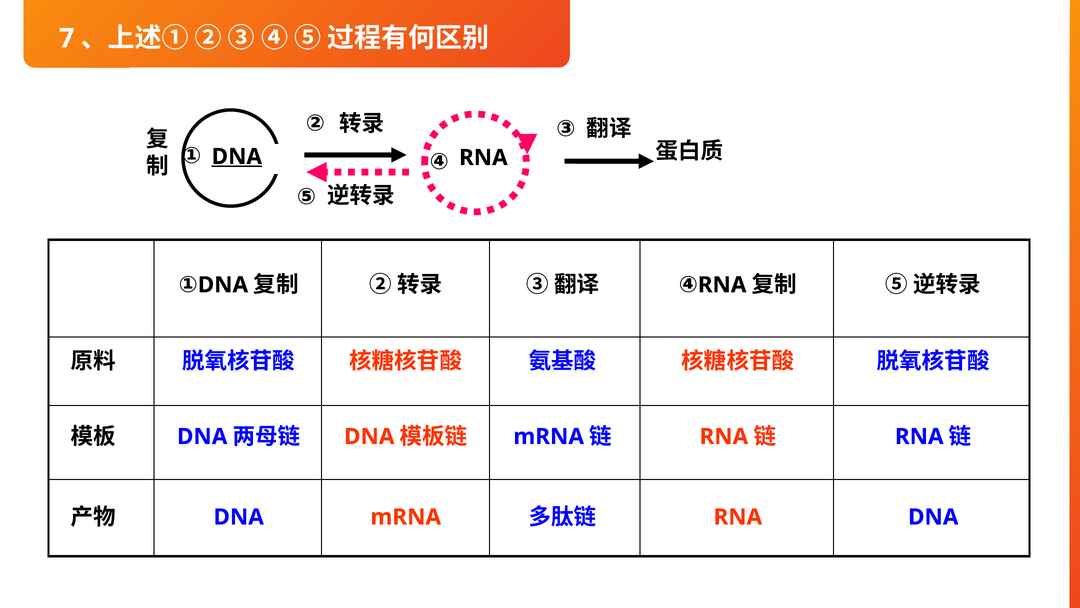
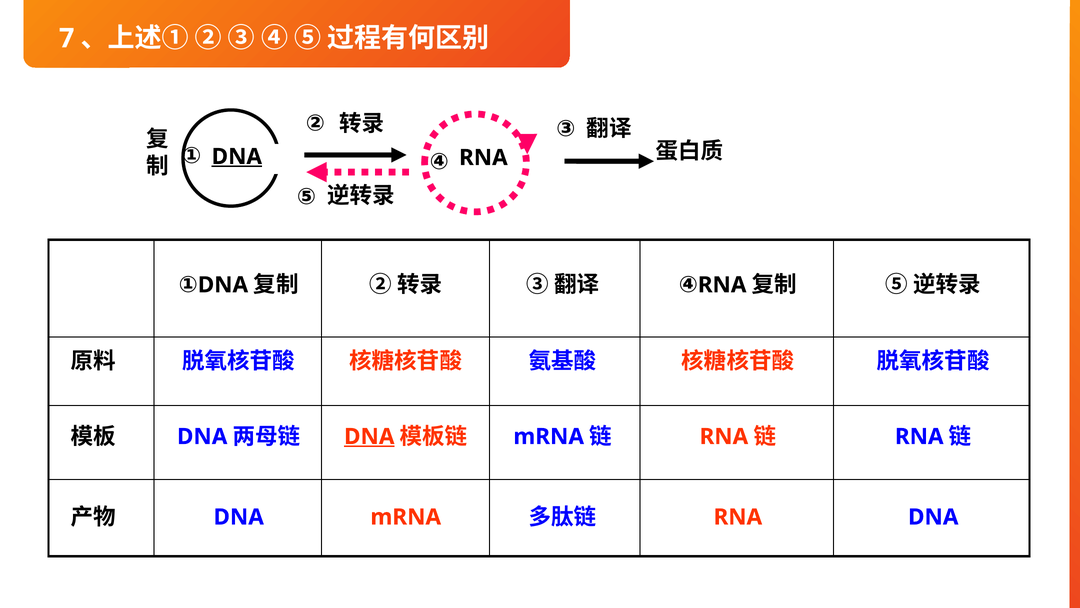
DNA underline: none -> present (369, 436)
